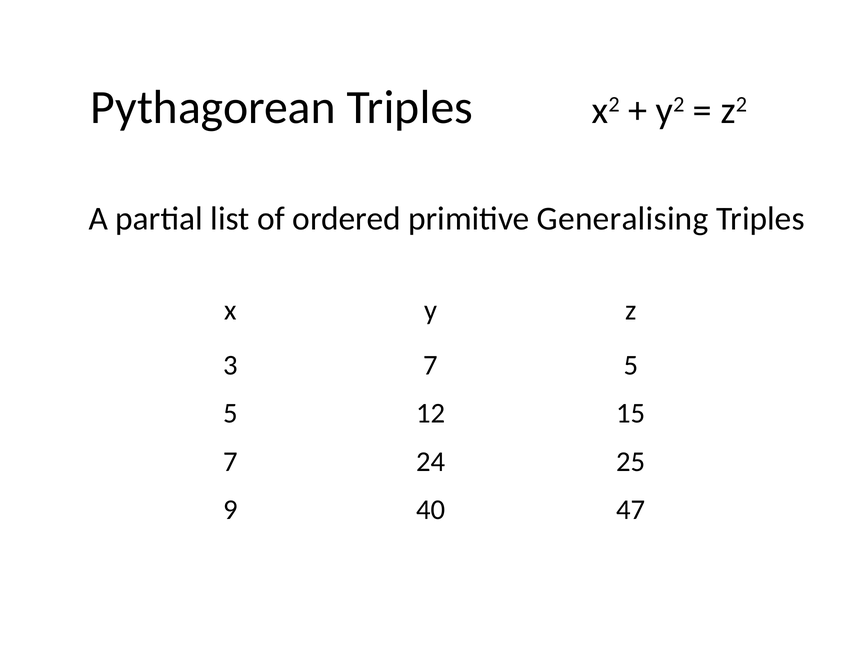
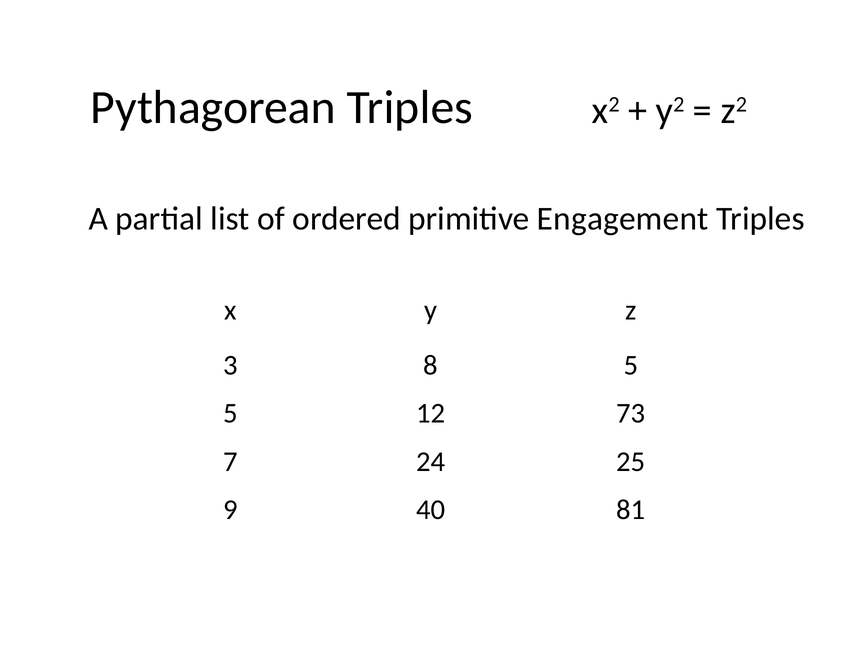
Generalising: Generalising -> Engagement (623, 219)
3 7: 7 -> 8 (431, 365)
15: 15 -> 73 (631, 413)
47: 47 -> 81 (631, 510)
